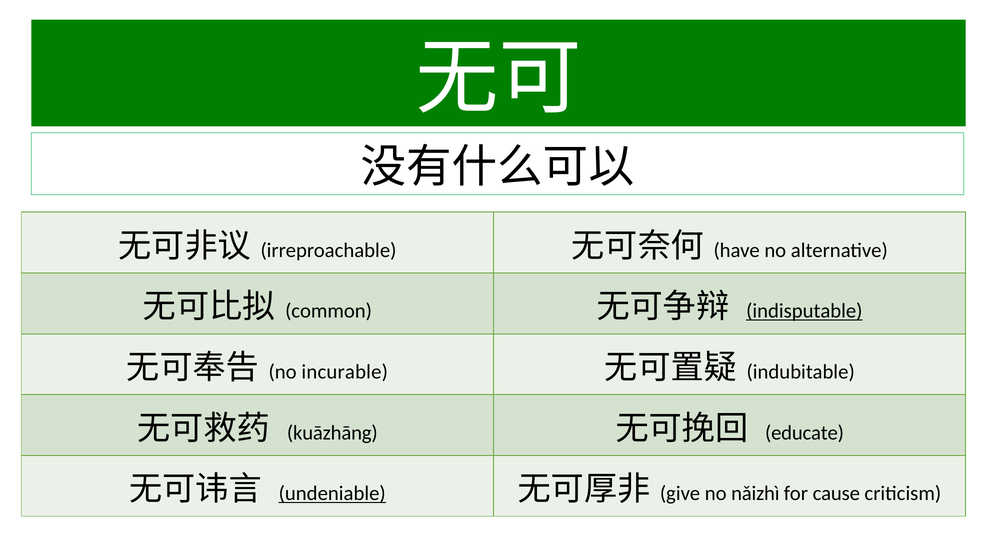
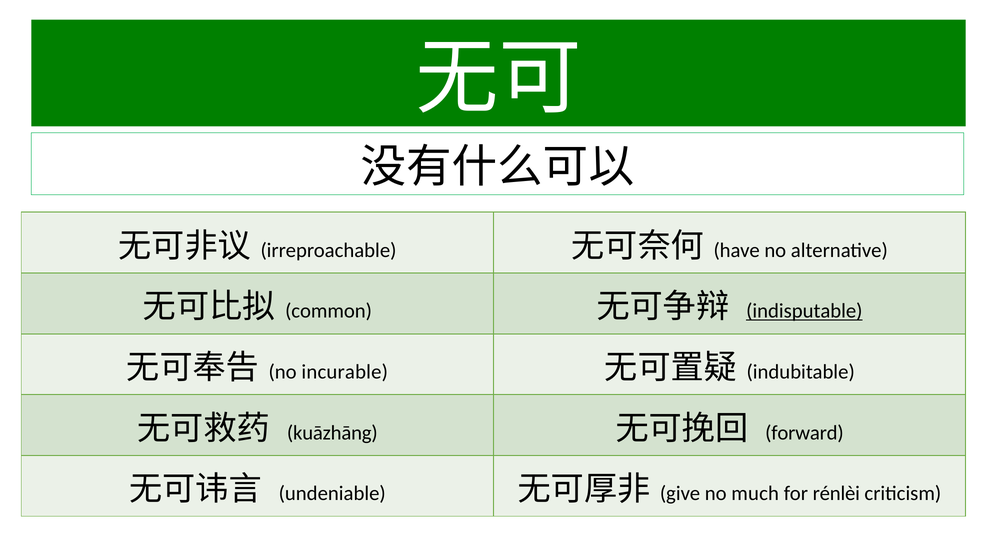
educate: educate -> forward (804, 433)
undeniable underline: present -> none (332, 494)
nǎizhì: nǎizhì -> much (755, 494)
cause: cause -> rénlèi (836, 494)
